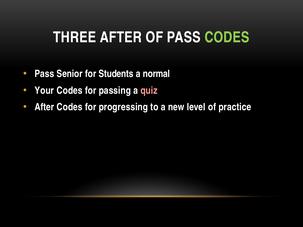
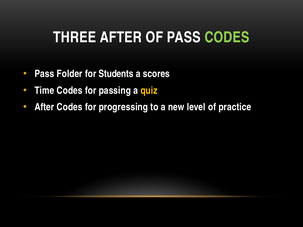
Senior: Senior -> Folder (70, 74)
normal: normal -> scores (156, 74)
Your: Your -> Time (44, 91)
quiz colour: pink -> yellow (149, 91)
